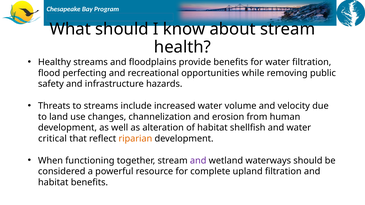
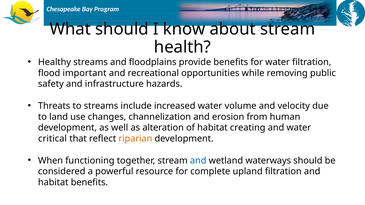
perfecting: perfecting -> important (85, 73)
shellfish: shellfish -> creating (248, 128)
and colour: purple -> blue (198, 161)
